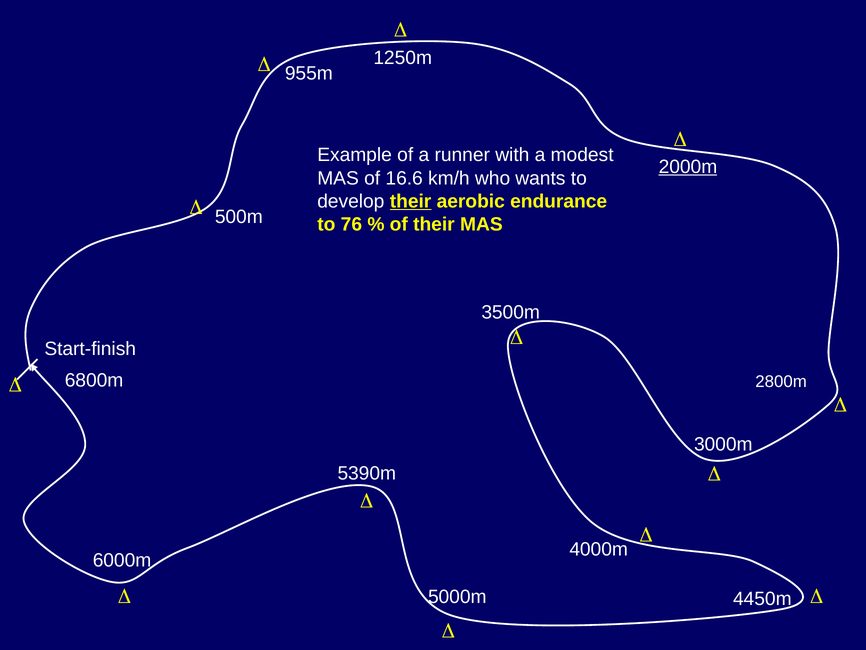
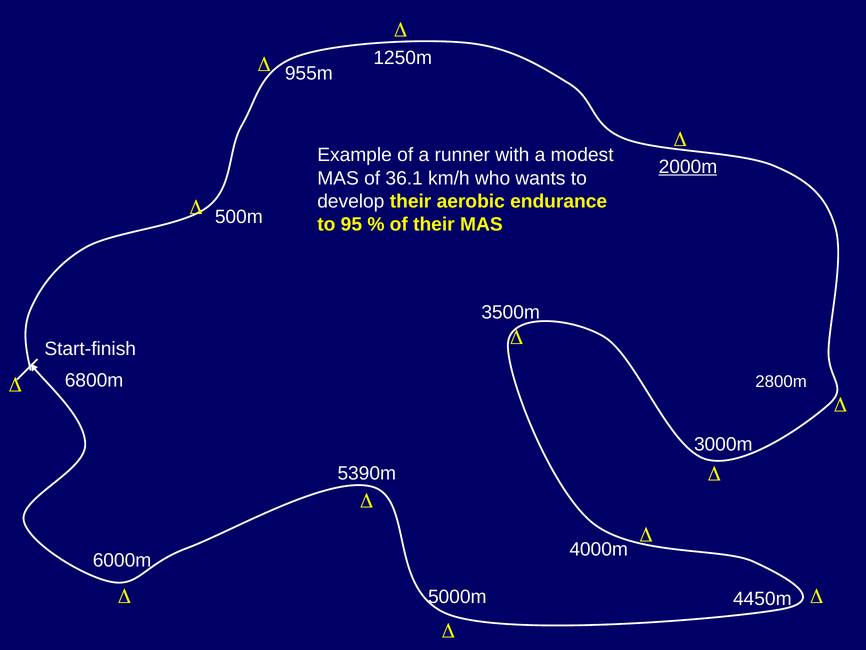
16.6: 16.6 -> 36.1 (404, 178)
their underline: present -> none (411, 201)
76: 76 -> 95 (351, 224)
